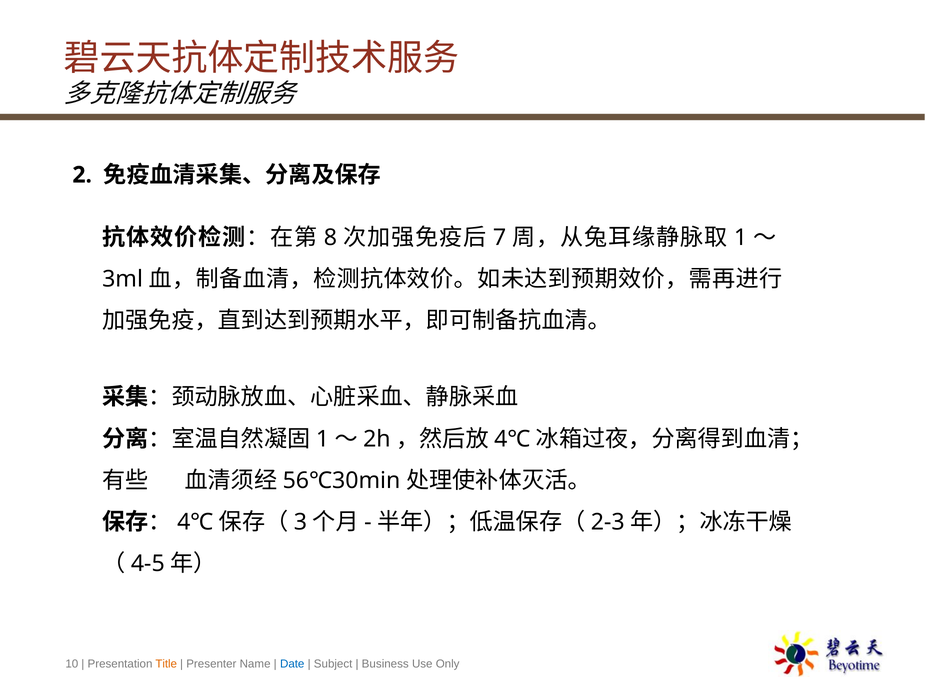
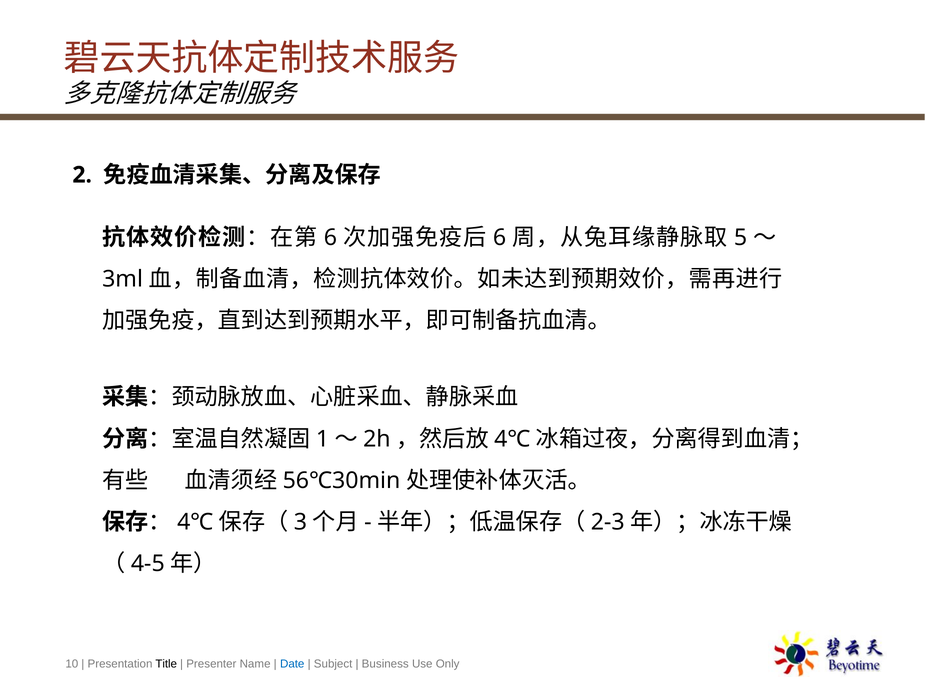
8: 8 -> 6 (330, 237)
7: 7 -> 6 (500, 237)
1: 1 -> 5 (741, 237)
Title colour: orange -> black (166, 664)
